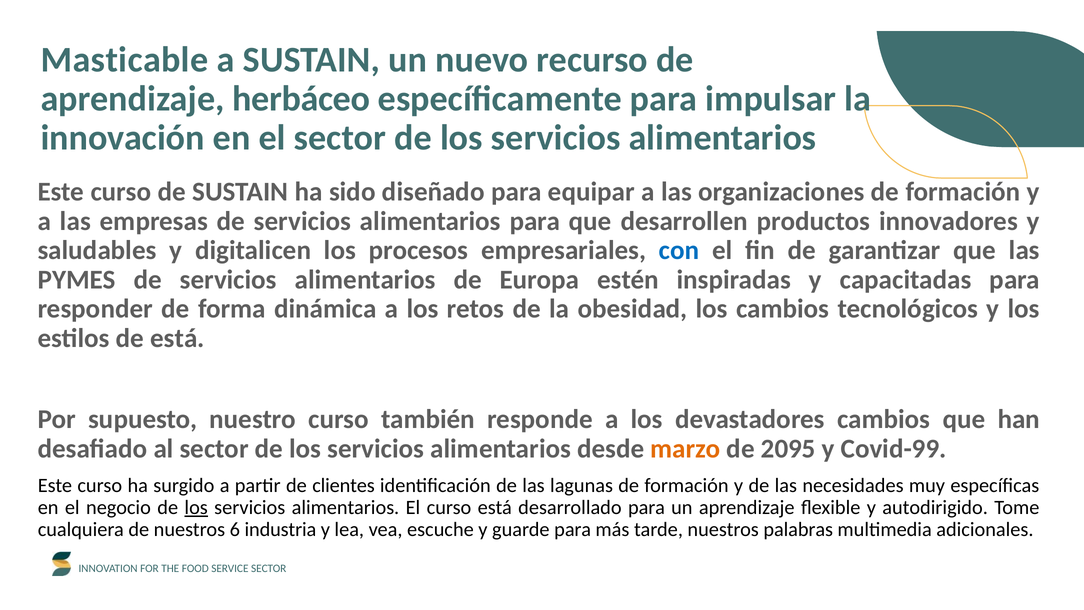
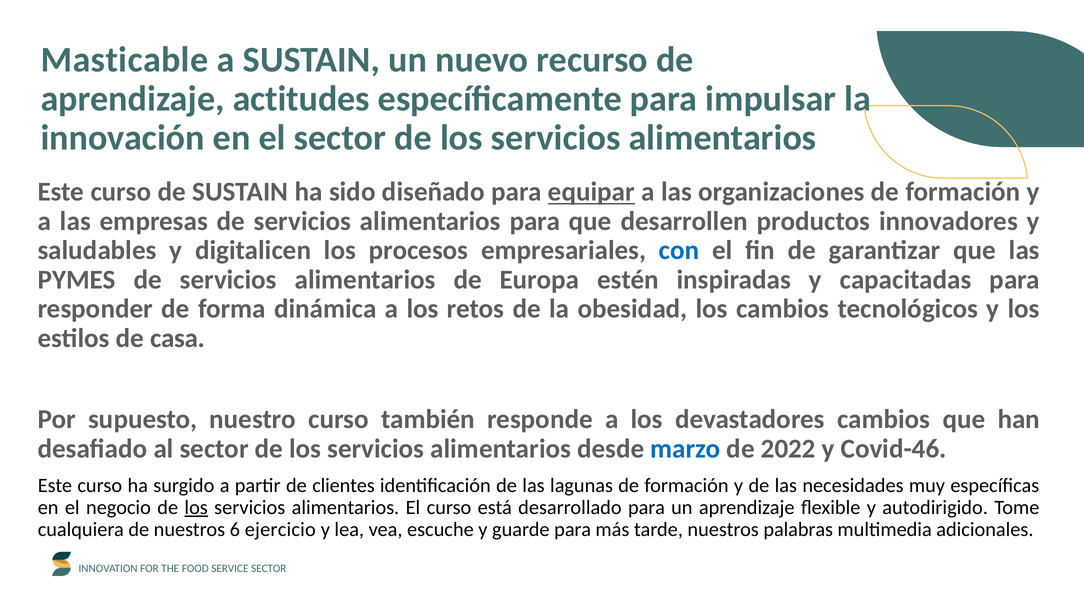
herbáceo: herbáceo -> actitudes (301, 99)
equipar underline: none -> present (591, 192)
de está: está -> casa (178, 338)
marzo colour: orange -> blue (685, 449)
2095: 2095 -> 2022 (788, 449)
Covid-99: Covid-99 -> Covid-46 (894, 449)
industria: industria -> ejercicio (280, 529)
